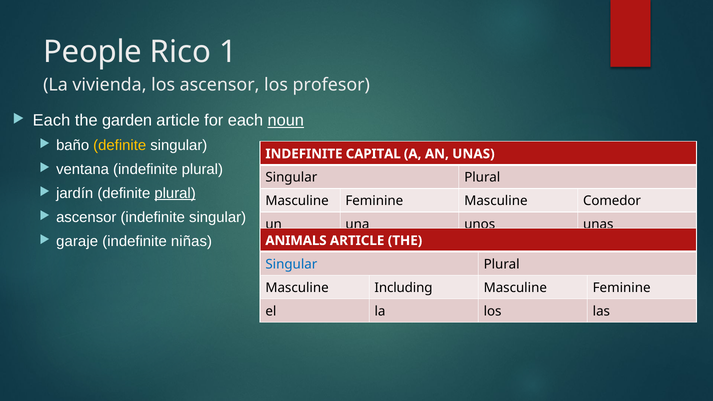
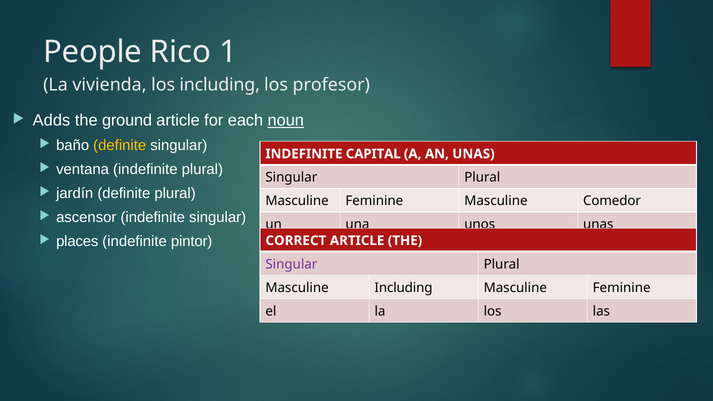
los ascensor: ascensor -> including (220, 85)
Each: Each -> Adds (52, 120)
garden: garden -> ground (127, 120)
plural underline: present -> none (175, 193)
garaje: garaje -> places (77, 241)
niñas: niñas -> pintor (192, 241)
ANIMALS: ANIMALS -> CORRECT (296, 241)
Singular colour: blue -> purple (291, 264)
